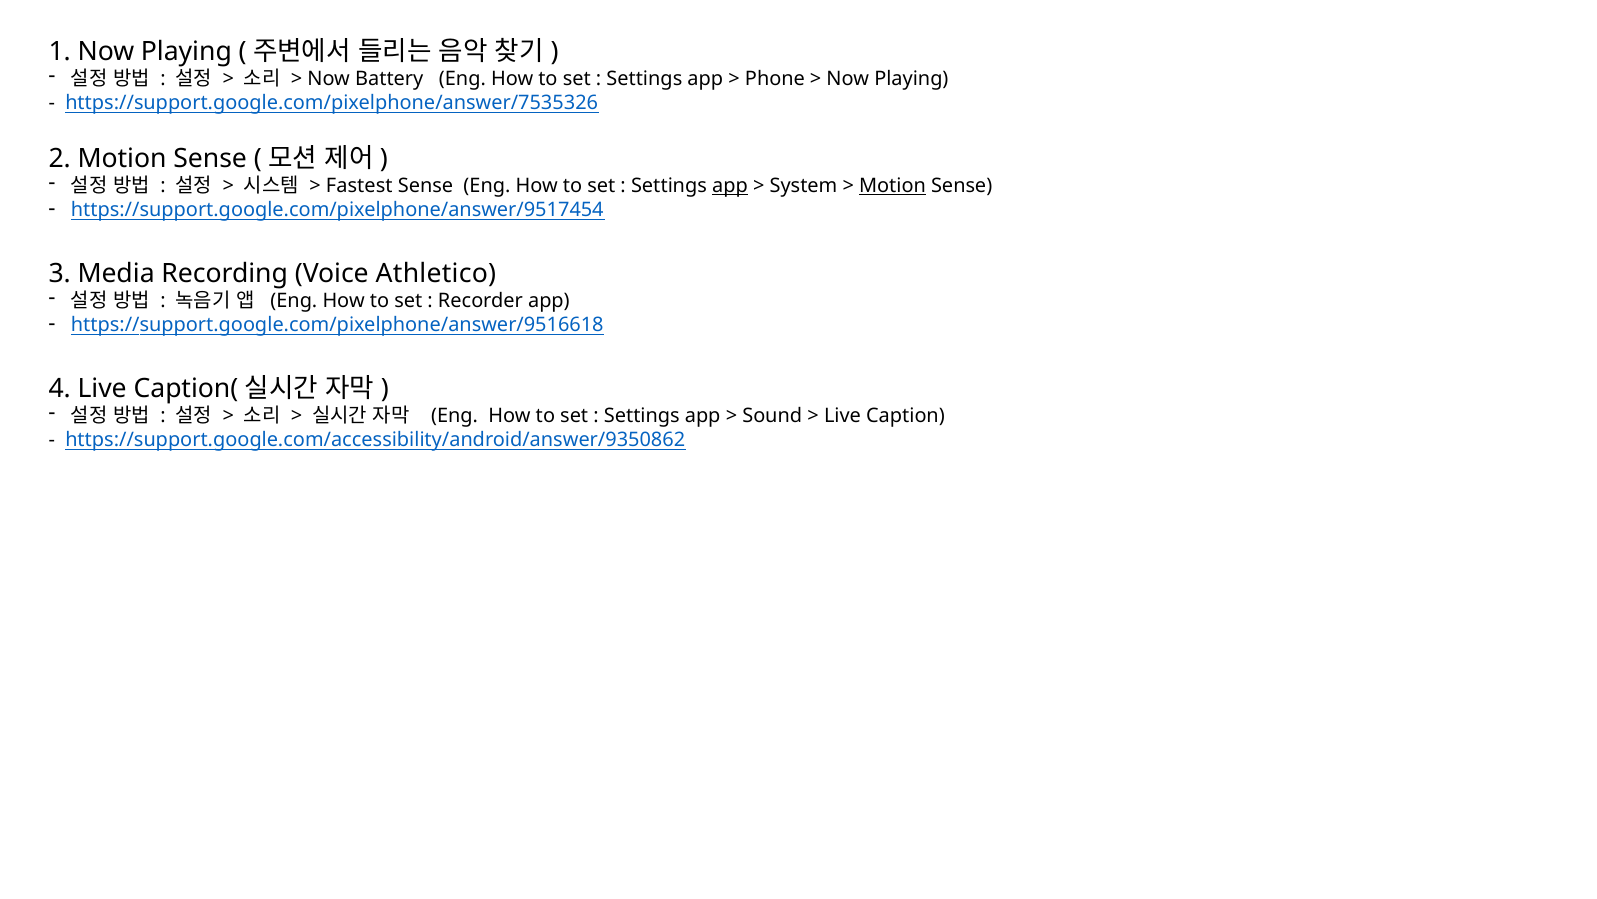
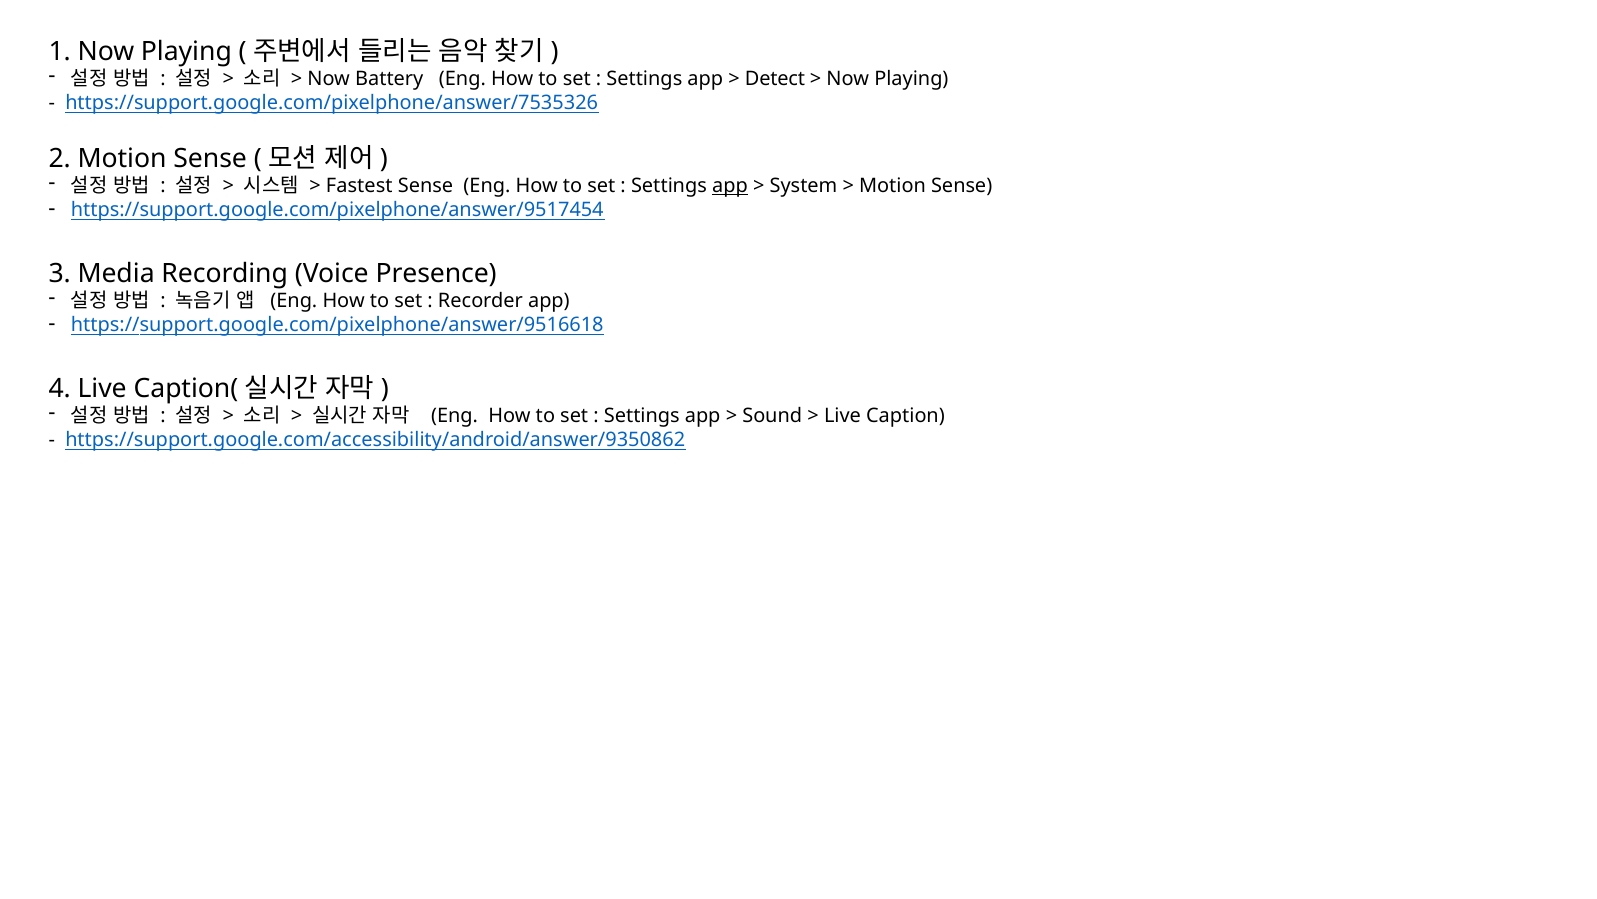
Phone: Phone -> Detect (775, 79)
Motion underline: present -> none (893, 186)
Athletico: Athletico -> Presence (436, 274)
